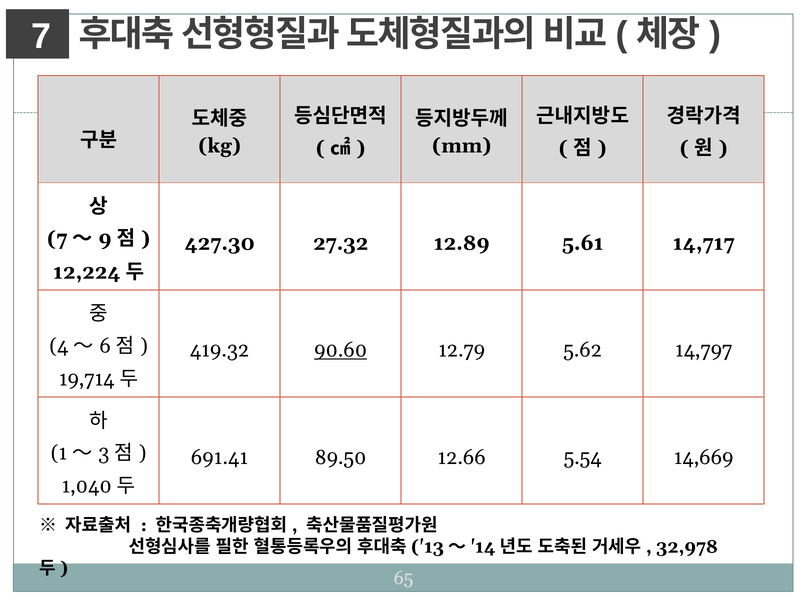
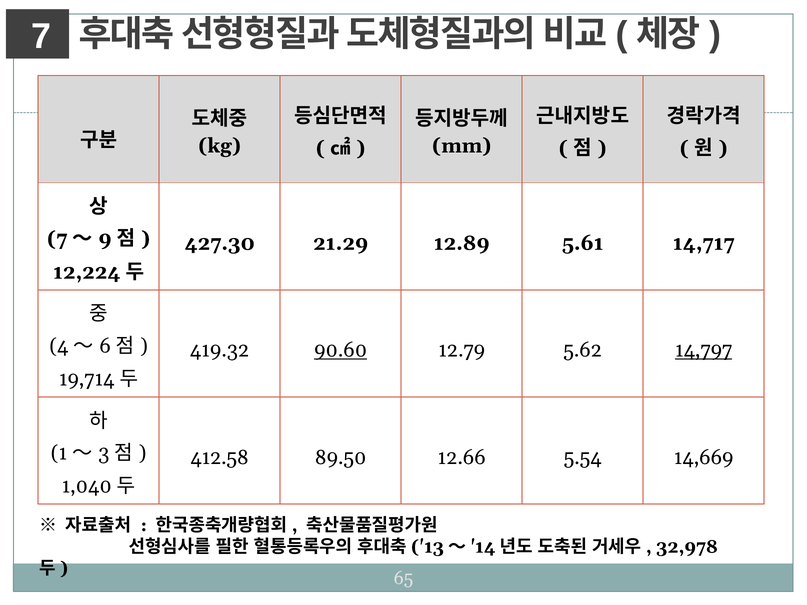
27.32: 27.32 -> 21.29 (341, 243)
14,797 underline: none -> present (704, 350)
691.41: 691.41 -> 412.58 (220, 458)
